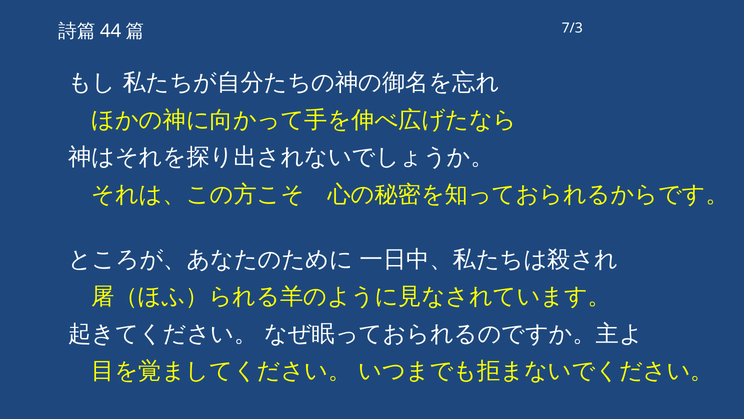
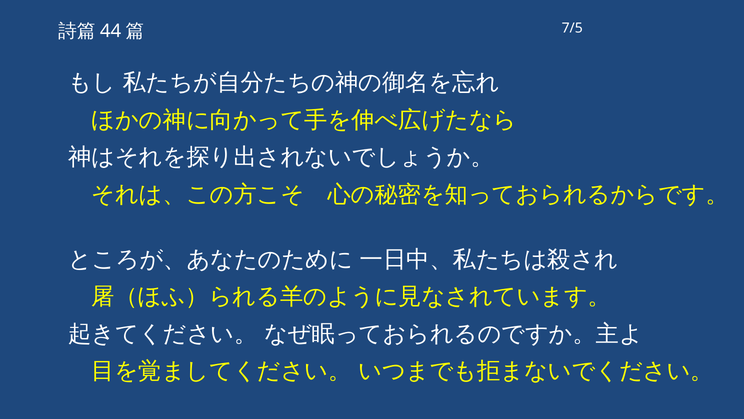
7/3: 7/3 -> 7/5 (572, 28)
